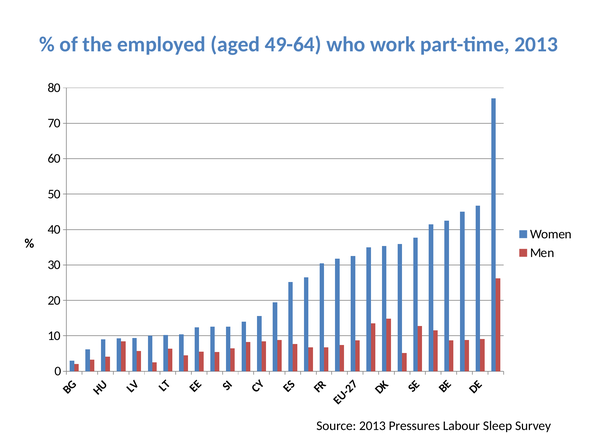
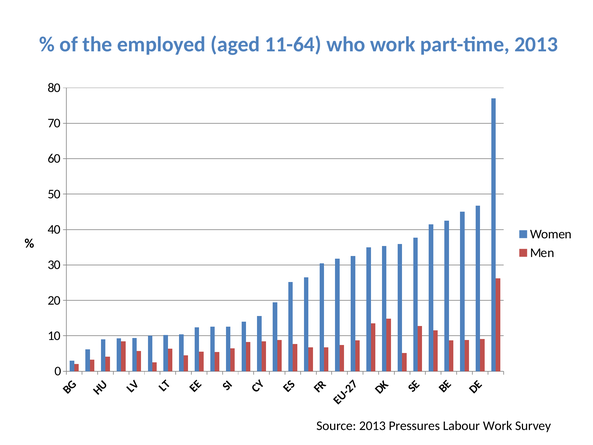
49-64: 49-64 -> 11-64 (293, 45)
Labour Sleep: Sleep -> Work (498, 426)
